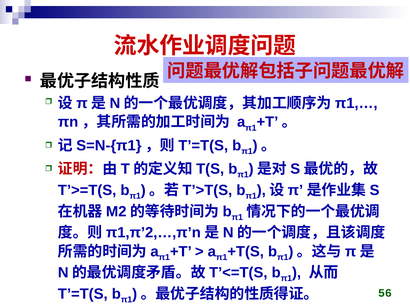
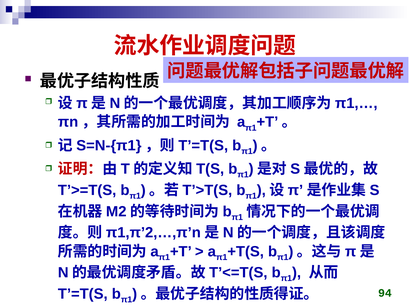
56: 56 -> 94 (385, 293)
